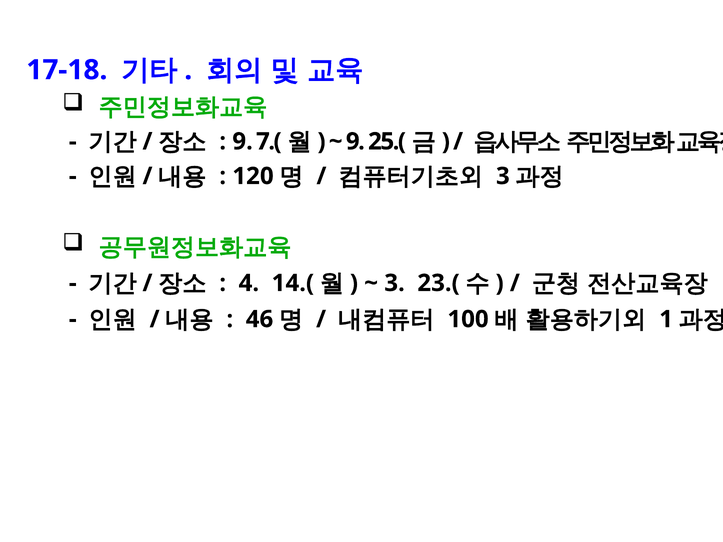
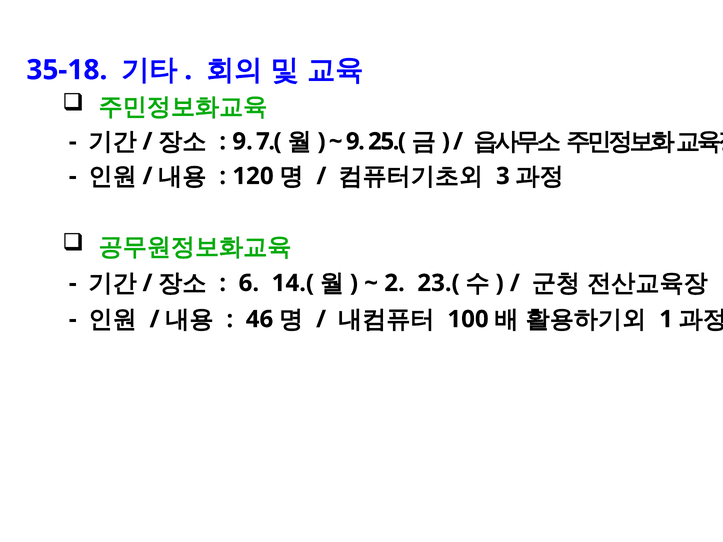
17-18: 17-18 -> 35-18 (67, 70)
4: 4 -> 6 (249, 283)
3: 3 -> 2 (395, 283)
